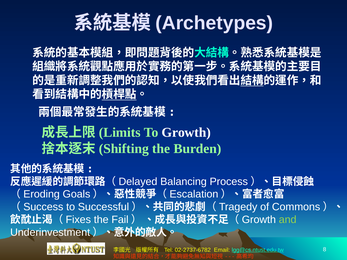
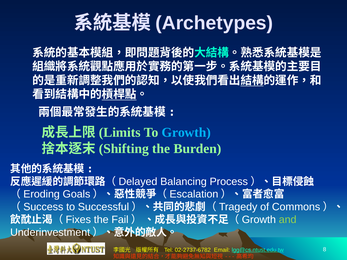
Growth colour: white -> light blue (186, 133)
